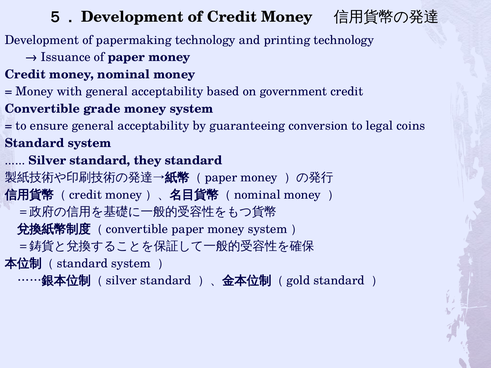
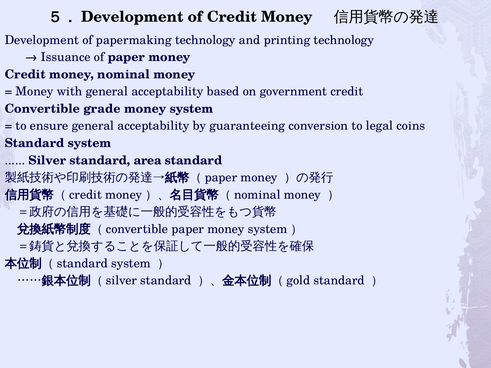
they: they -> area (148, 160)
